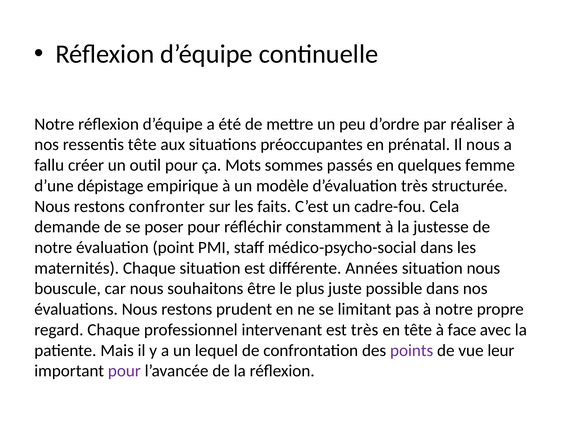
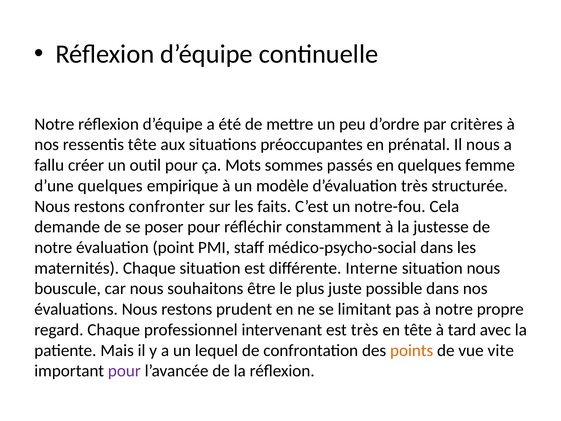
réaliser: réaliser -> critères (477, 124)
d’une dépistage: dépistage -> quelques (110, 186)
cadre-fou: cadre-fou -> notre-fou (390, 206)
Années: Années -> Interne (372, 268)
face: face -> tard (462, 330)
points colour: purple -> orange (412, 350)
leur: leur -> vite (501, 350)
